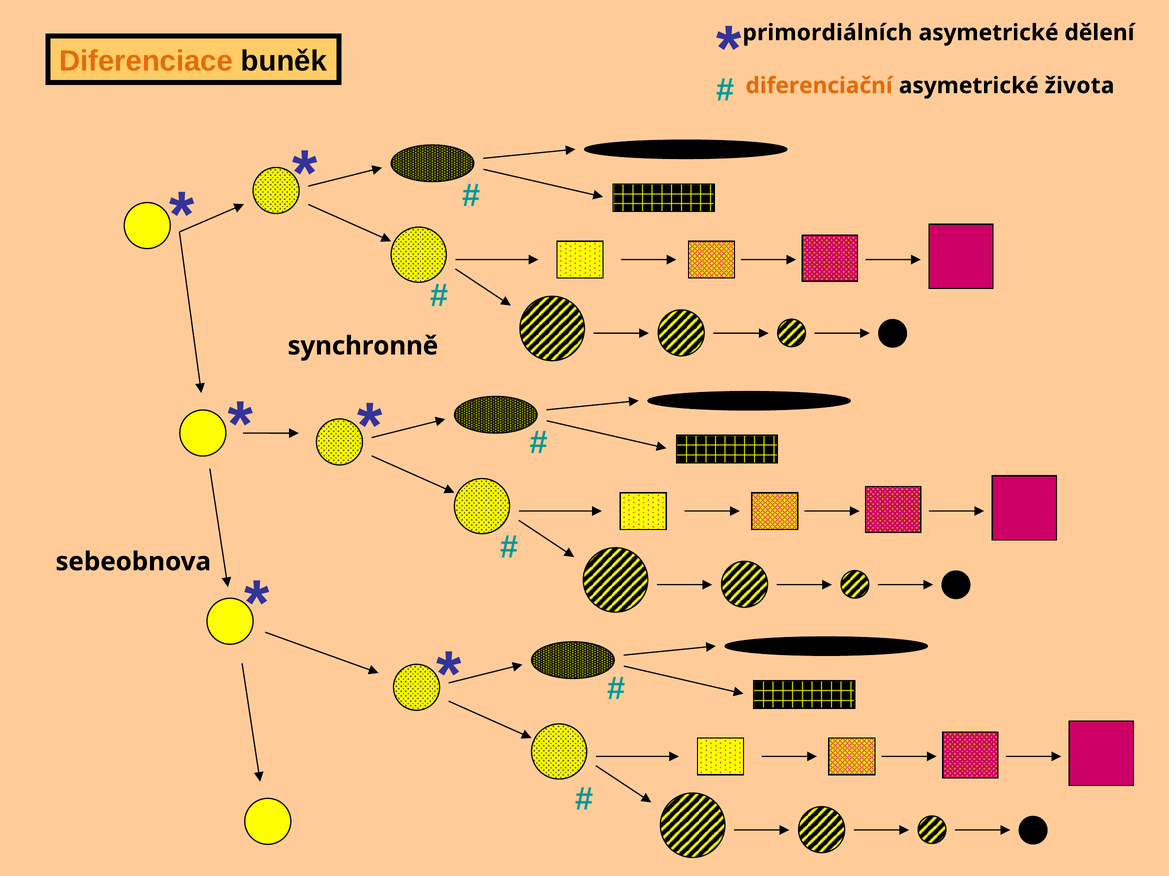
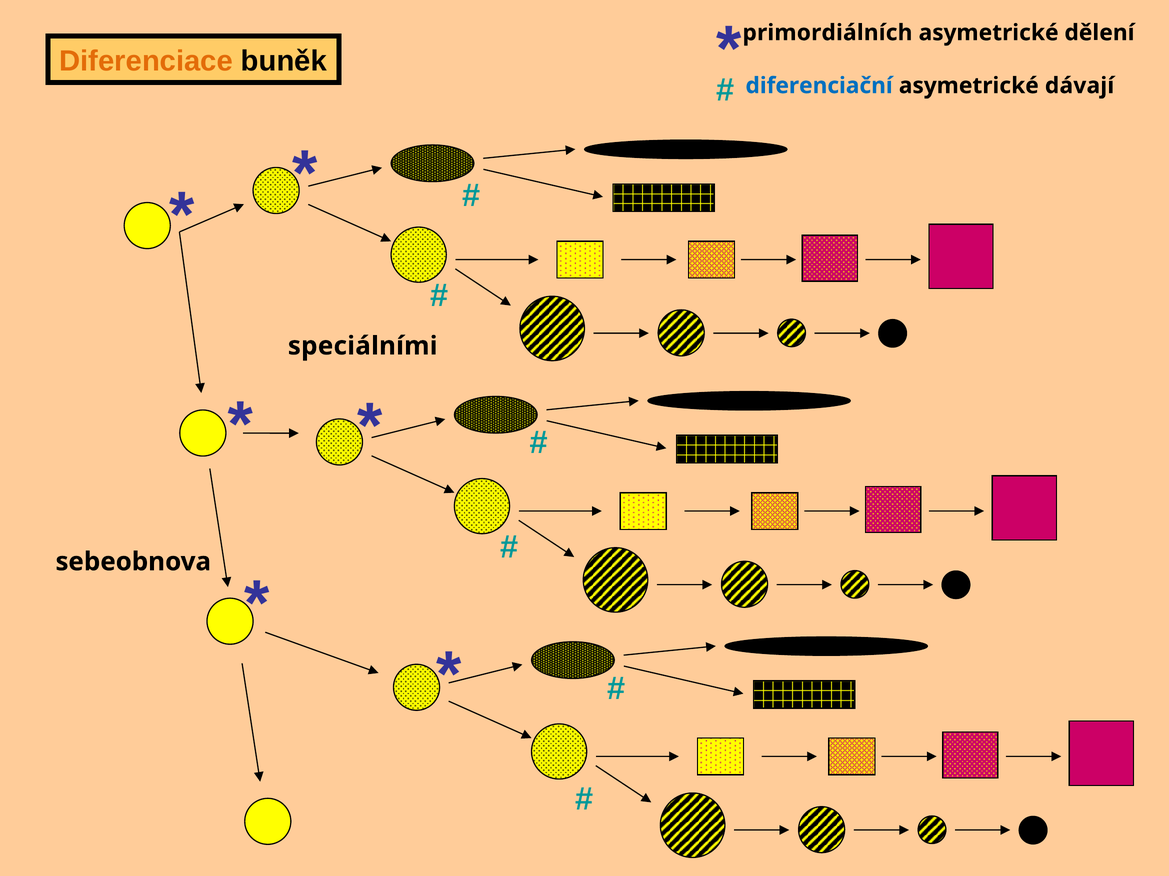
diferenciační colour: orange -> blue (819, 86)
života: života -> dávají (1080, 86)
synchronně: synchronně -> speciálními (363, 346)
